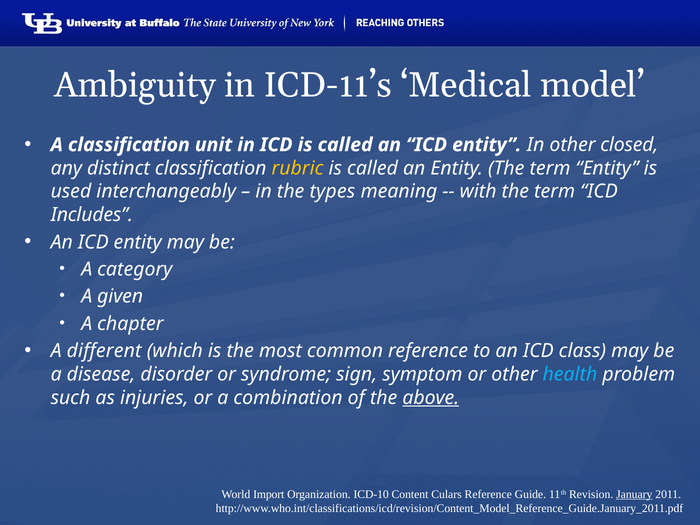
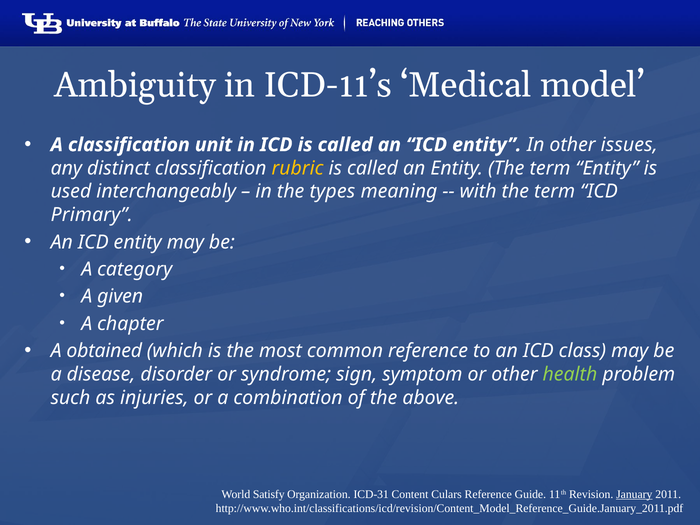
closed: closed -> issues (629, 145)
Includes: Includes -> Primary (92, 215)
different: different -> obtained (104, 351)
health colour: light blue -> light green (570, 374)
above underline: present -> none (431, 398)
Import: Import -> Satisfy (269, 494)
ICD-10: ICD-10 -> ICD-31 (371, 494)
